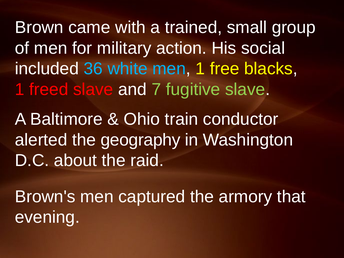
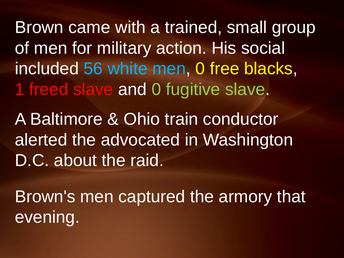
36: 36 -> 56 (93, 69)
men 1: 1 -> 0 (200, 69)
and 7: 7 -> 0 (156, 89)
geography: geography -> advocated (140, 140)
